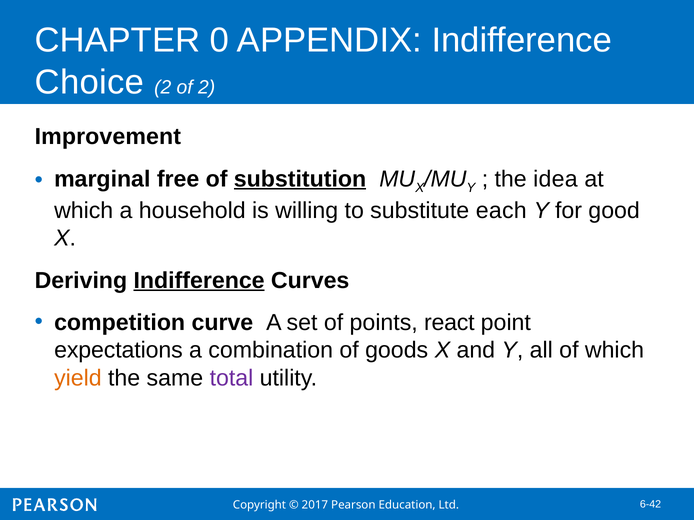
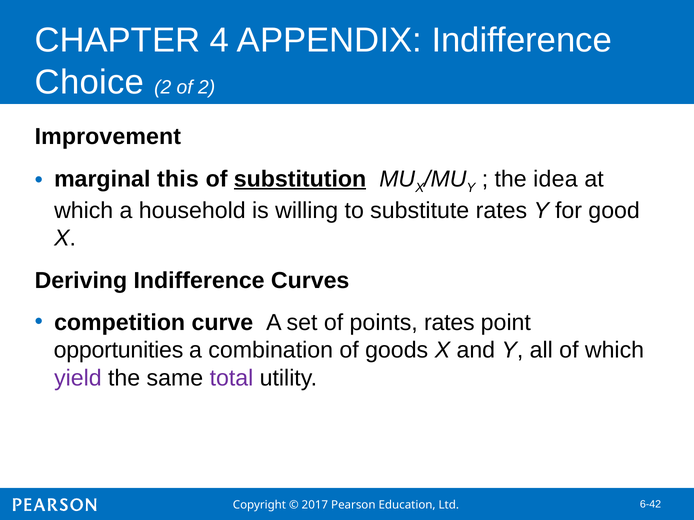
0: 0 -> 4 (220, 41)
free: free -> this (178, 179)
substitute each: each -> rates (501, 211)
Indifference underline: present -> none (199, 281)
points react: react -> rates (449, 323)
expectations: expectations -> opportunities (118, 351)
yield colour: orange -> purple (78, 378)
